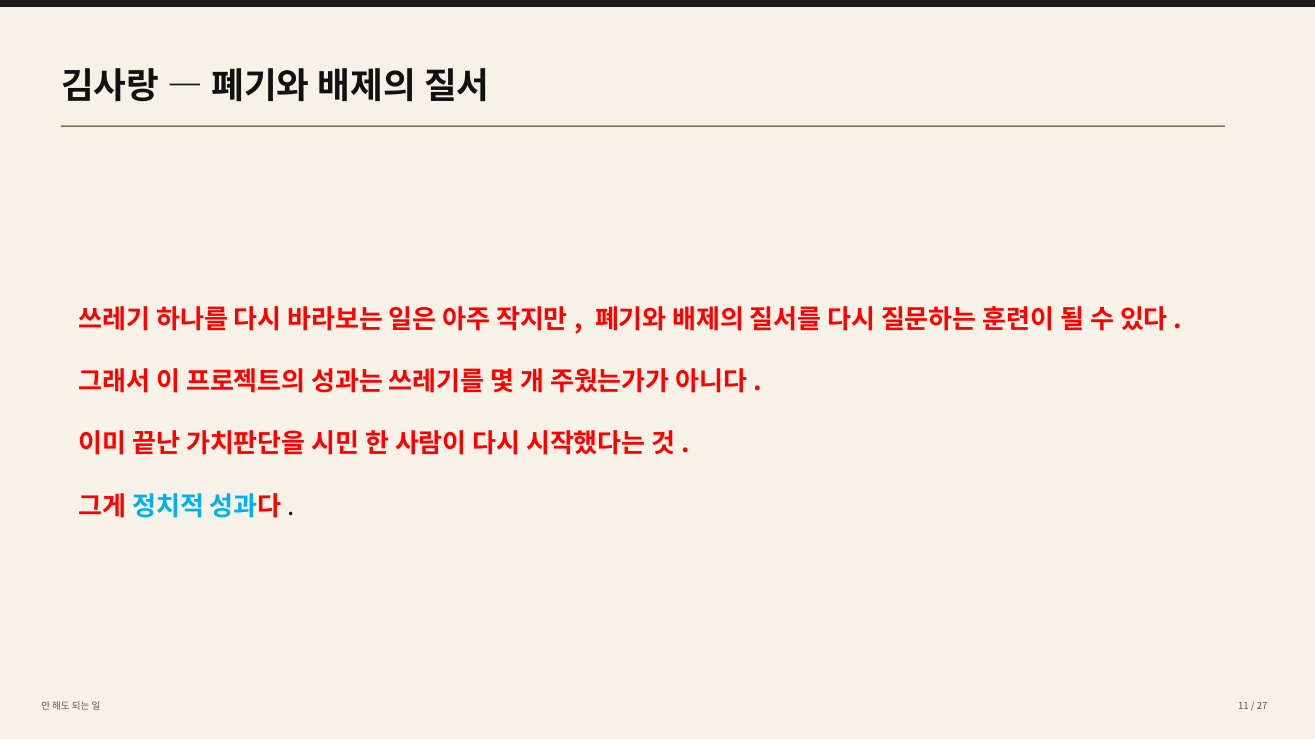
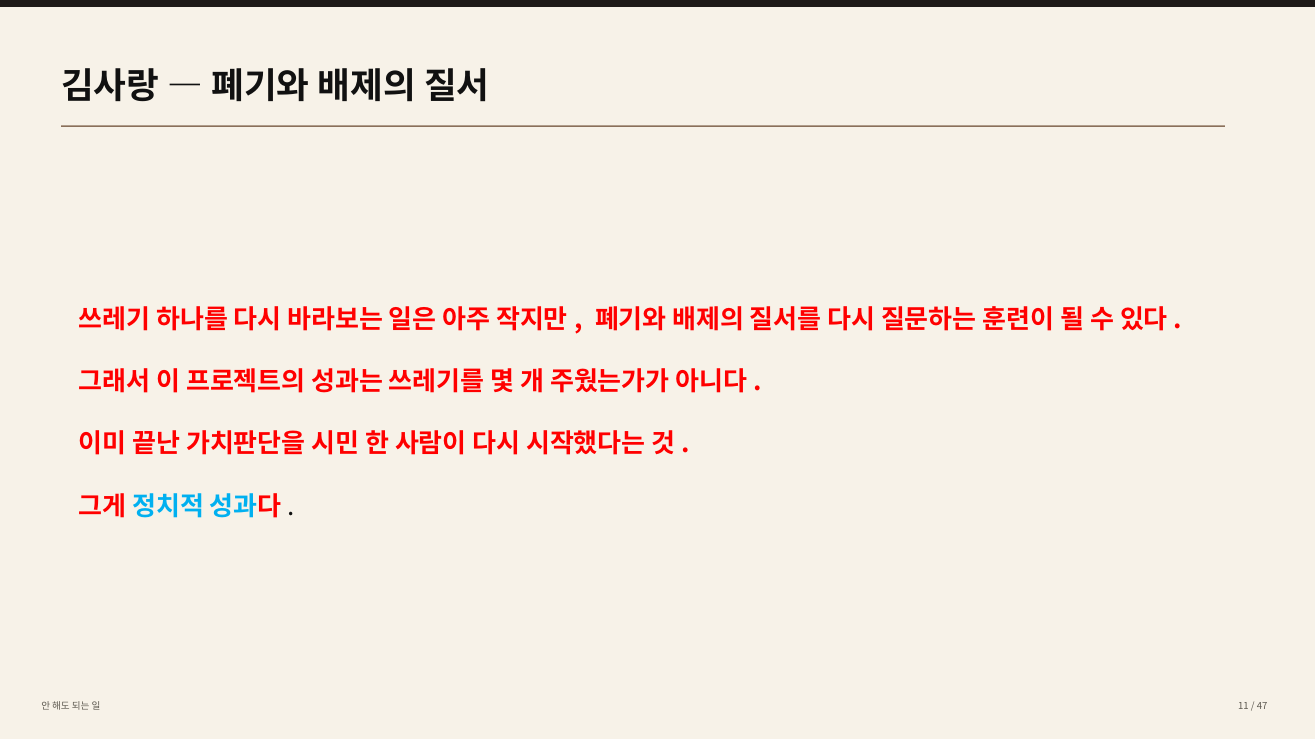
27: 27 -> 47 (1262, 707)
